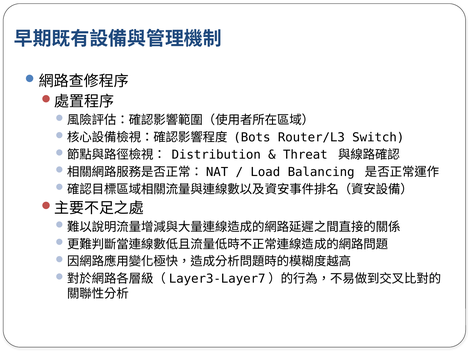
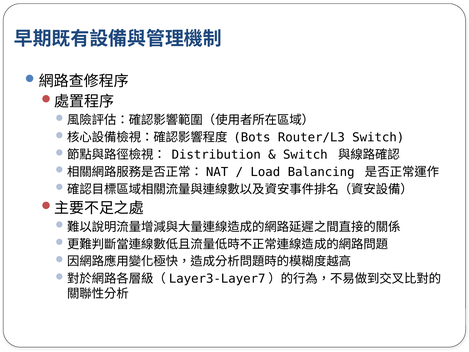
Threat: Threat -> Switch (305, 155)
